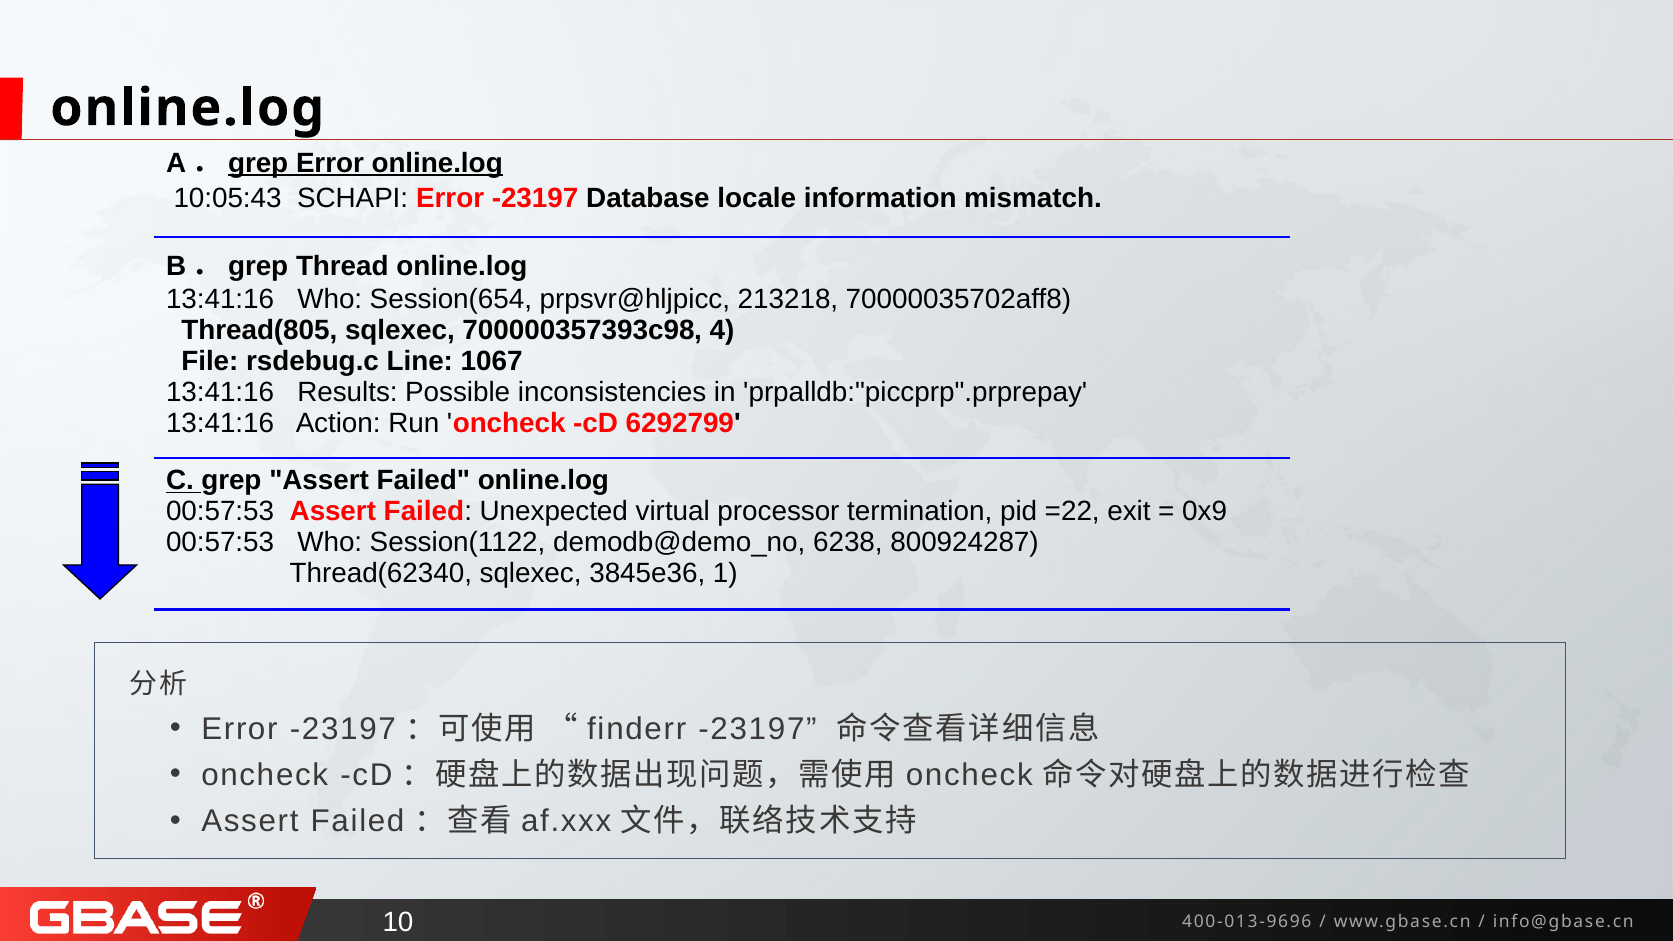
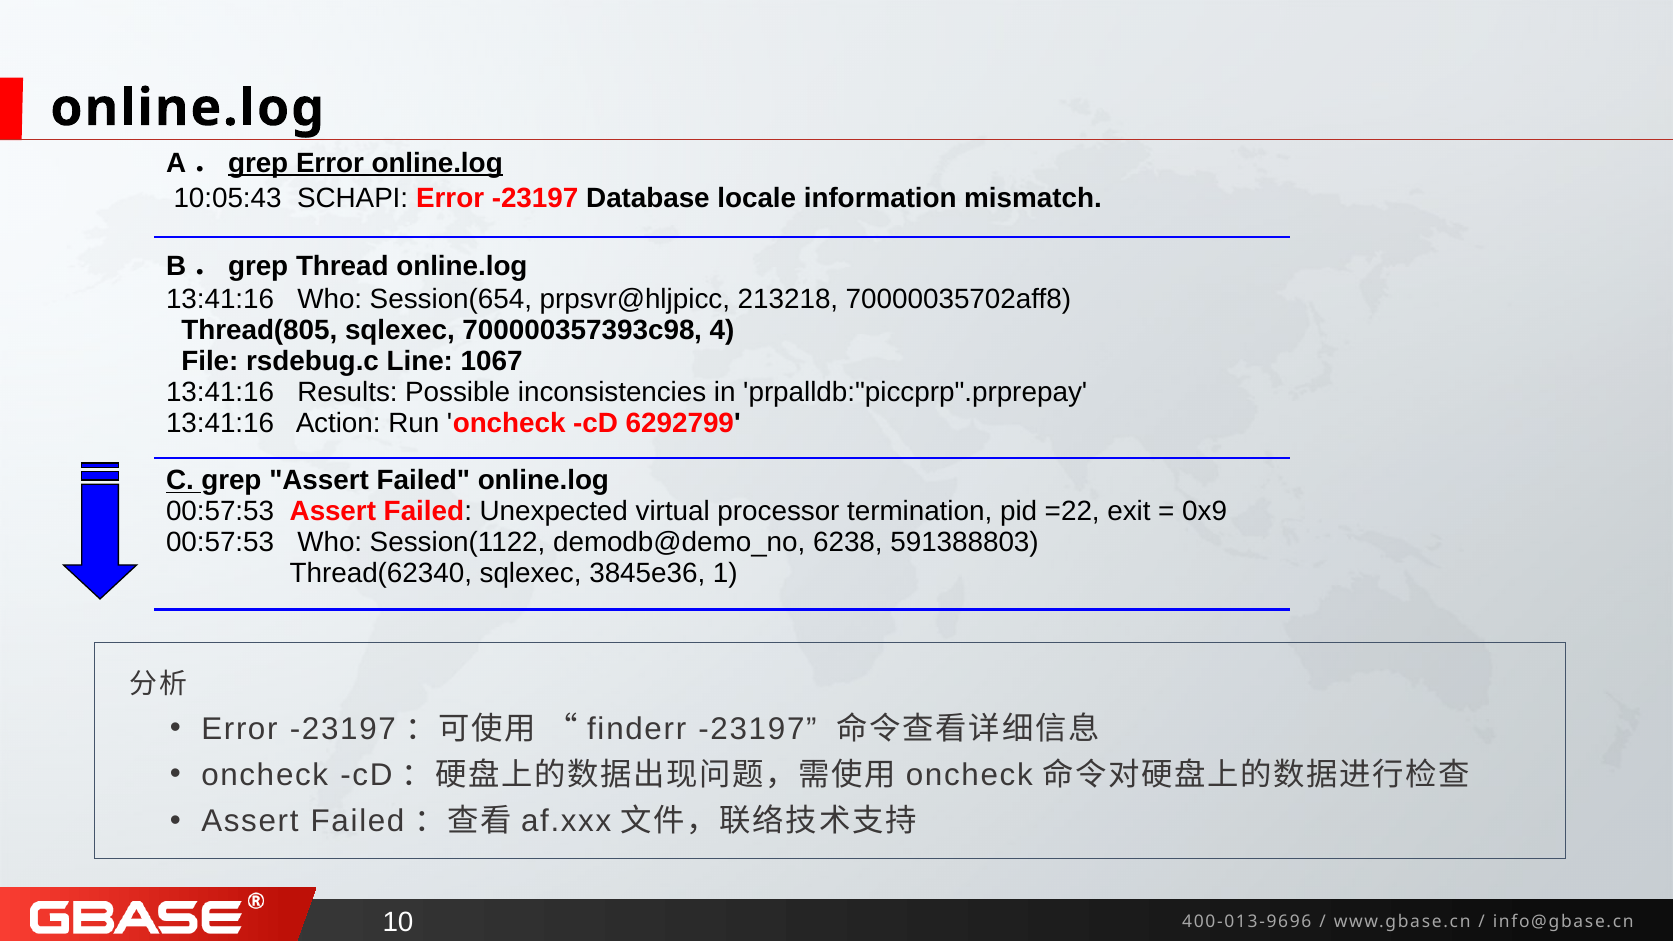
800924287: 800924287 -> 591388803 (965, 542)
